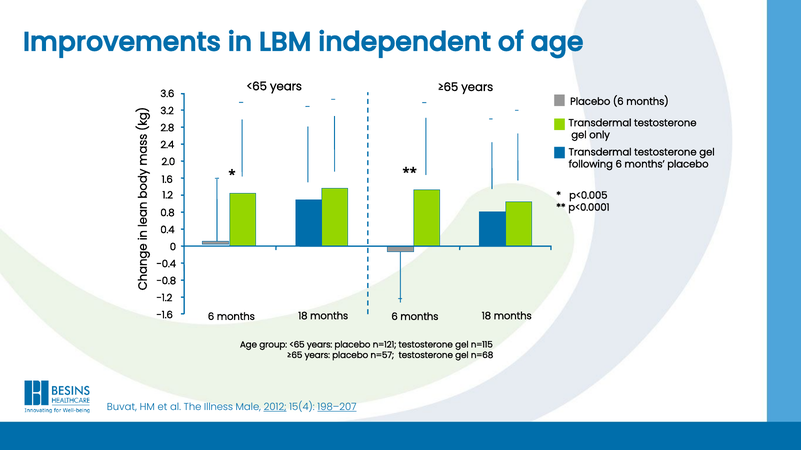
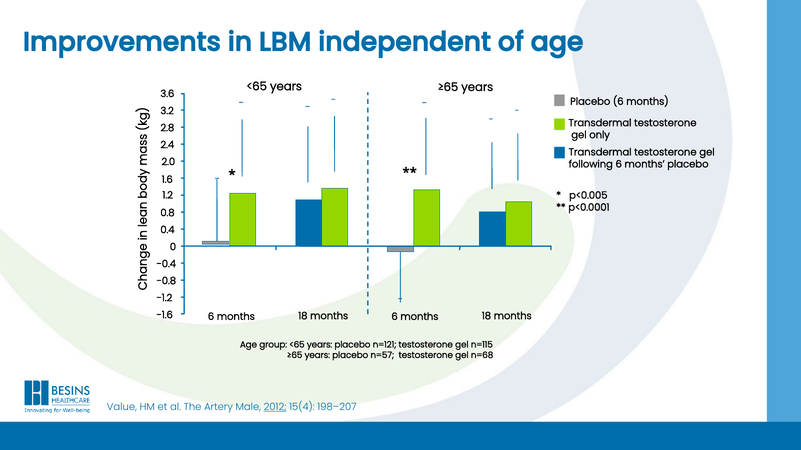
Buvat: Buvat -> Value (122, 407)
Illness: Illness -> Artery (218, 407)
198–207 underline: present -> none (337, 407)
